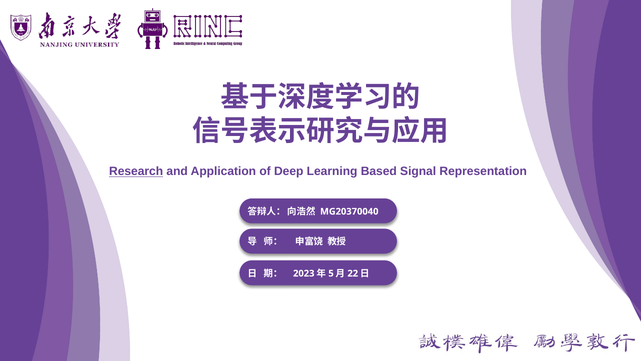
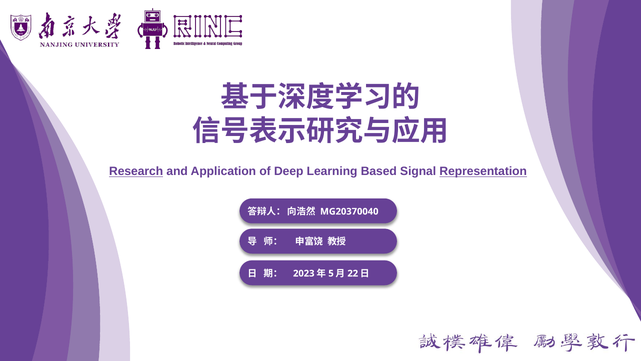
Representation underline: none -> present (483, 171)
